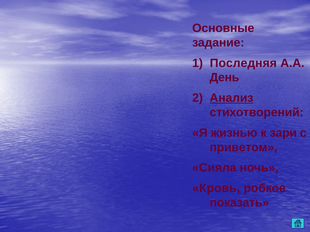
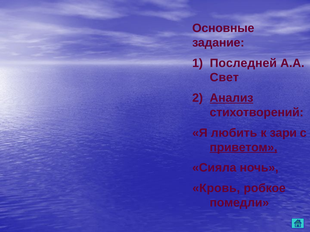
Последняя: Последняя -> Последней (243, 63)
День: День -> Свет (224, 78)
жизнью: жизнью -> любить (234, 133)
приветом underline: none -> present (244, 148)
показать: показать -> помедли (239, 203)
